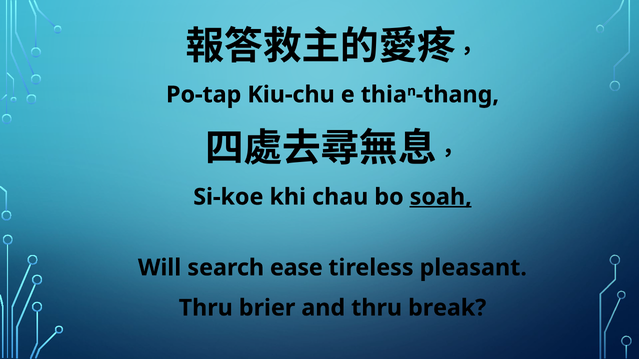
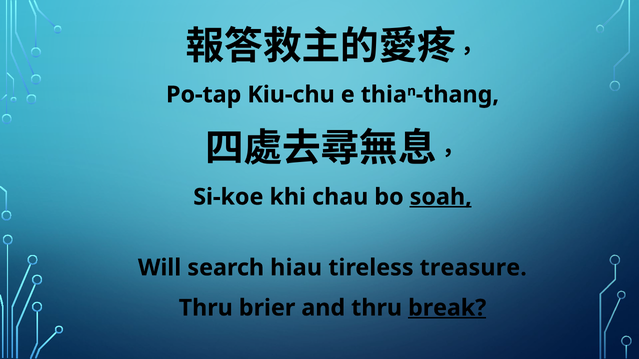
ease: ease -> hiau (296, 268)
pleasant: pleasant -> treasure (473, 268)
break underline: none -> present (447, 308)
